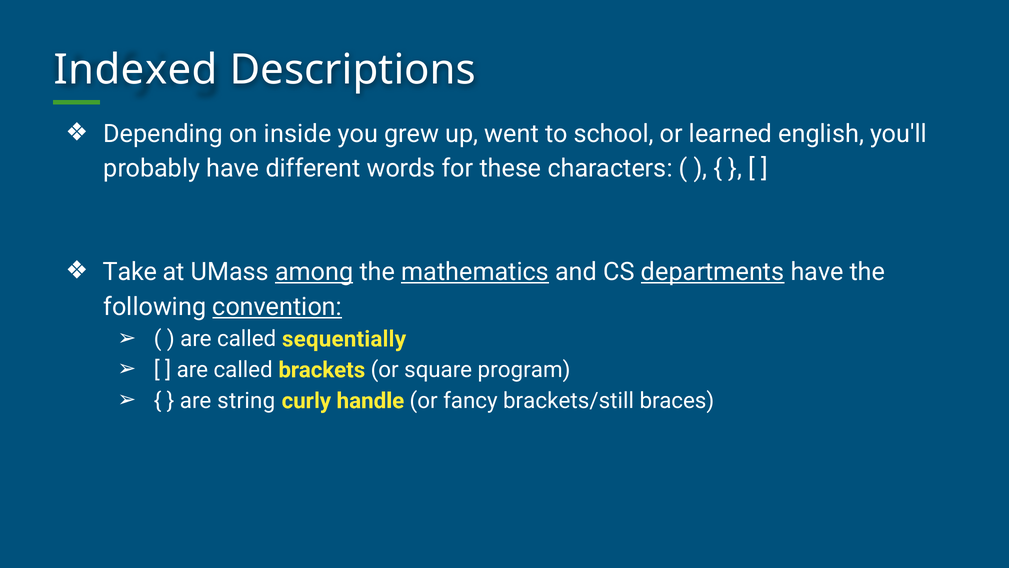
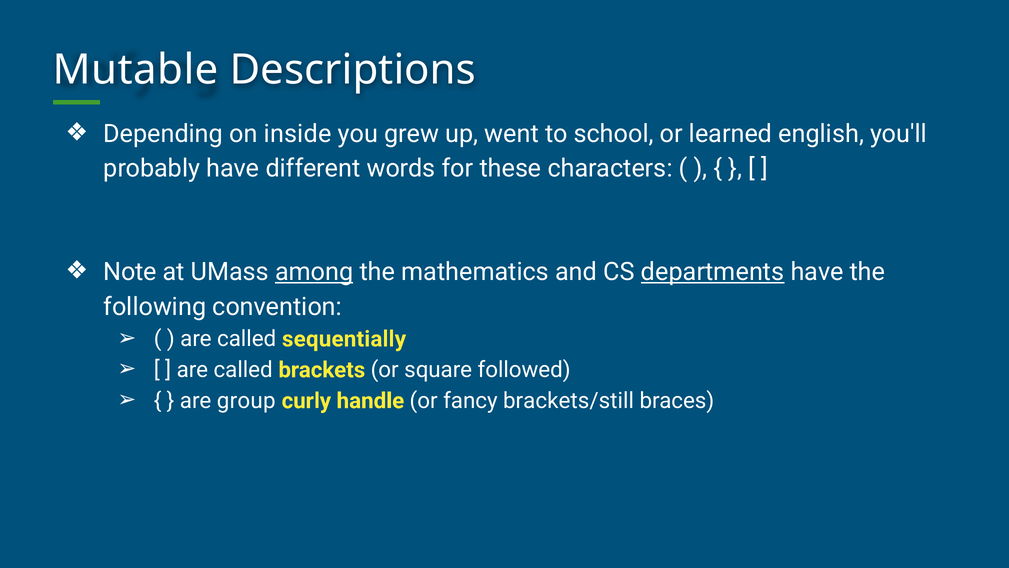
Indexed: Indexed -> Mutable (136, 70)
Take: Take -> Note (130, 272)
mathematics underline: present -> none (475, 272)
convention underline: present -> none (277, 306)
program: program -> followed (524, 370)
string: string -> group (246, 401)
